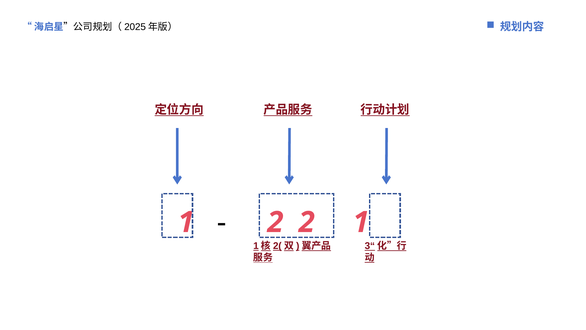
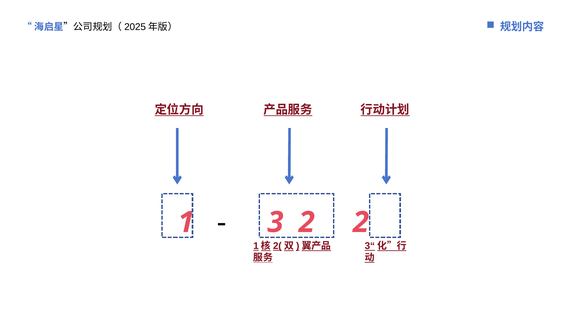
2: 2 -> 3 (275, 222)
2 1: 1 -> 2 (361, 222)
